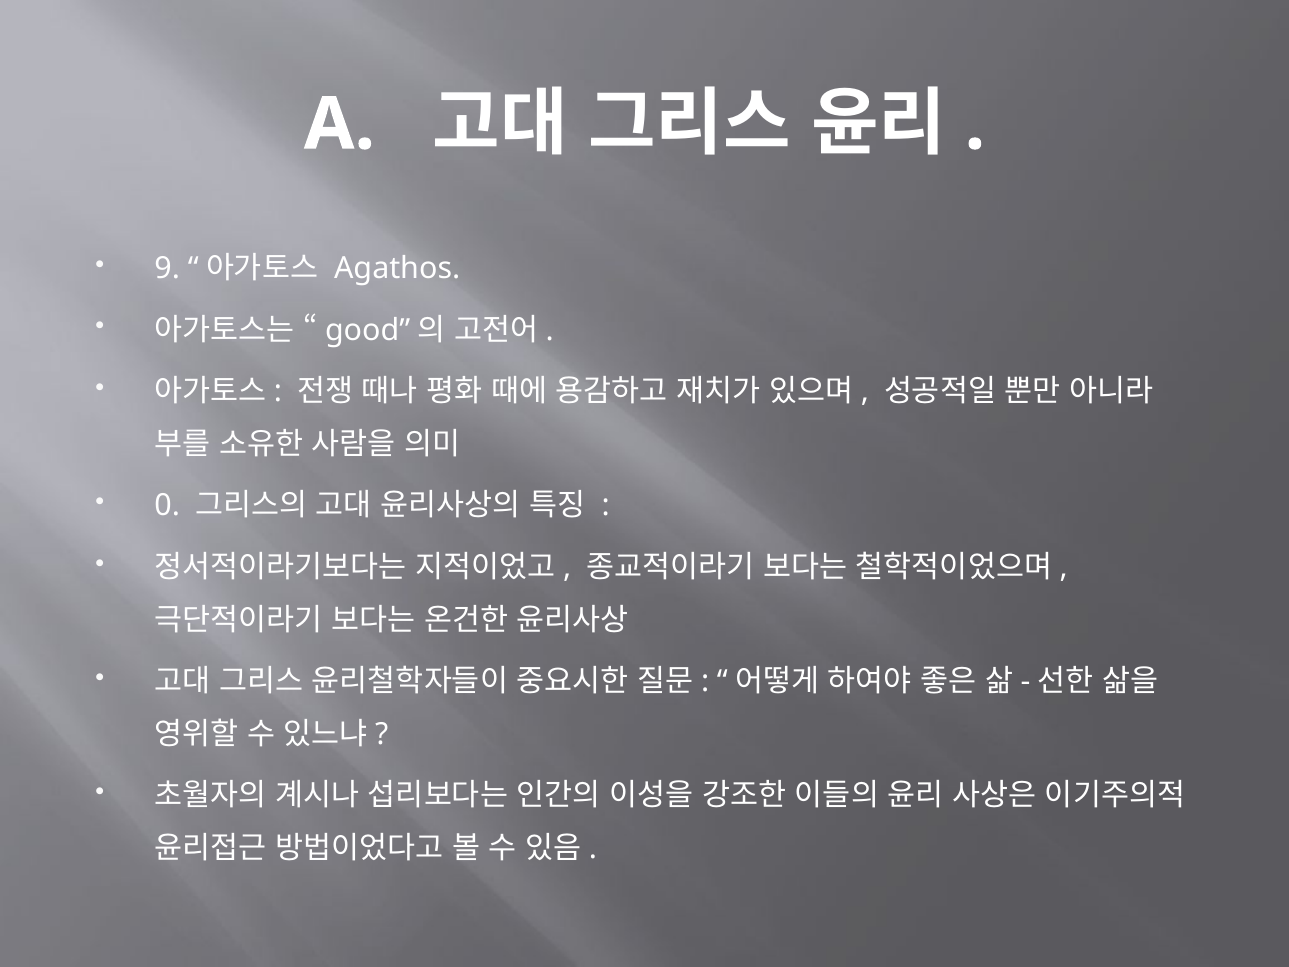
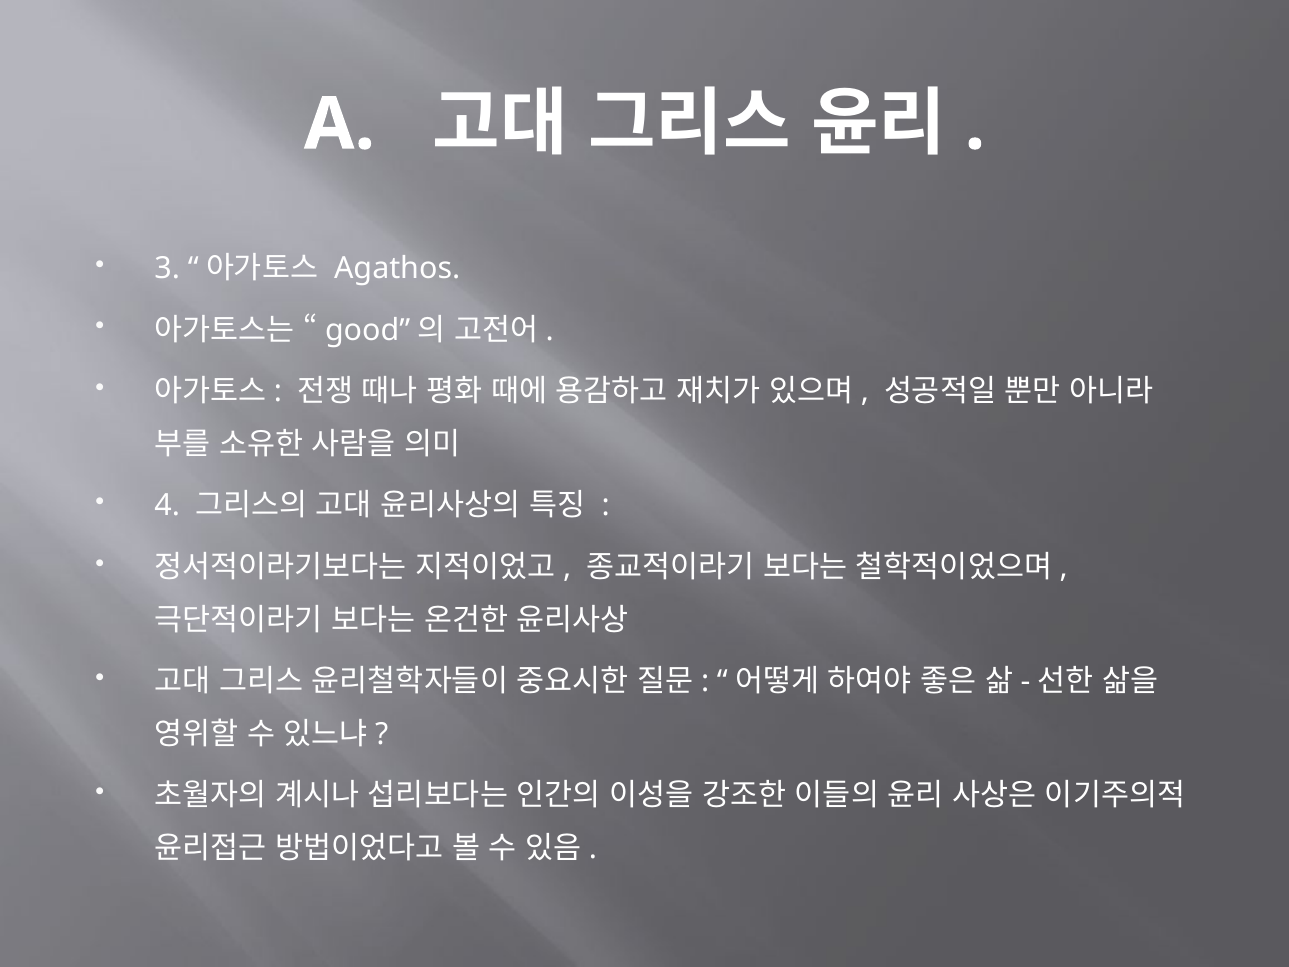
9: 9 -> 3 (167, 268)
0: 0 -> 4 (167, 506)
